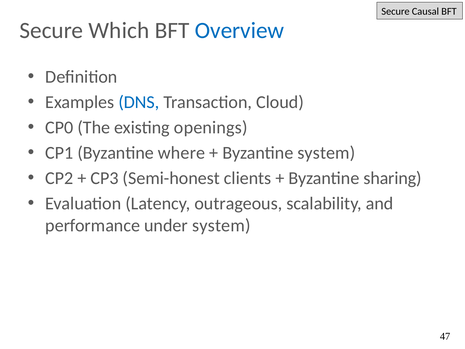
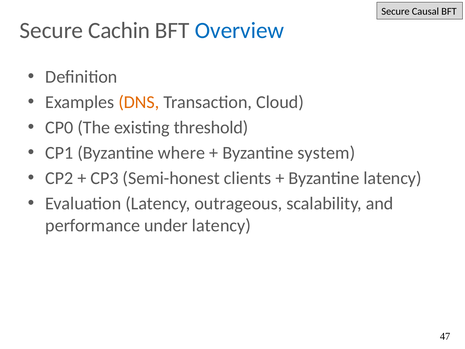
Which: Which -> Cachin (119, 30)
DNS colour: blue -> orange (139, 102)
openings: openings -> threshold (211, 128)
Byzantine sharing: sharing -> latency (392, 178)
under system: system -> latency (221, 225)
